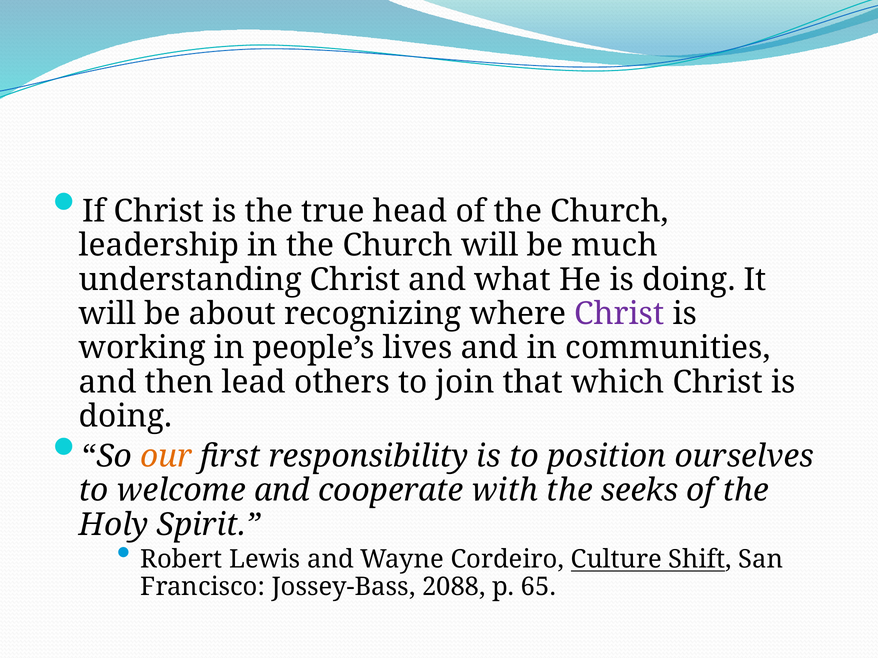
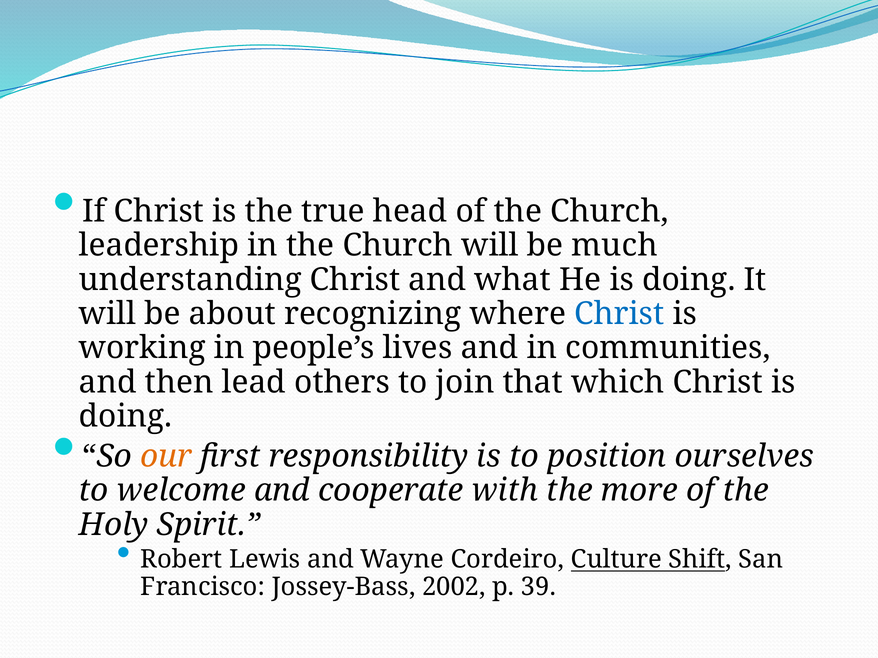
Christ colour: purple -> blue (619, 314)
seeks: seeks -> more (639, 491)
2088: 2088 -> 2002 (454, 587)
65: 65 -> 39 (539, 587)
